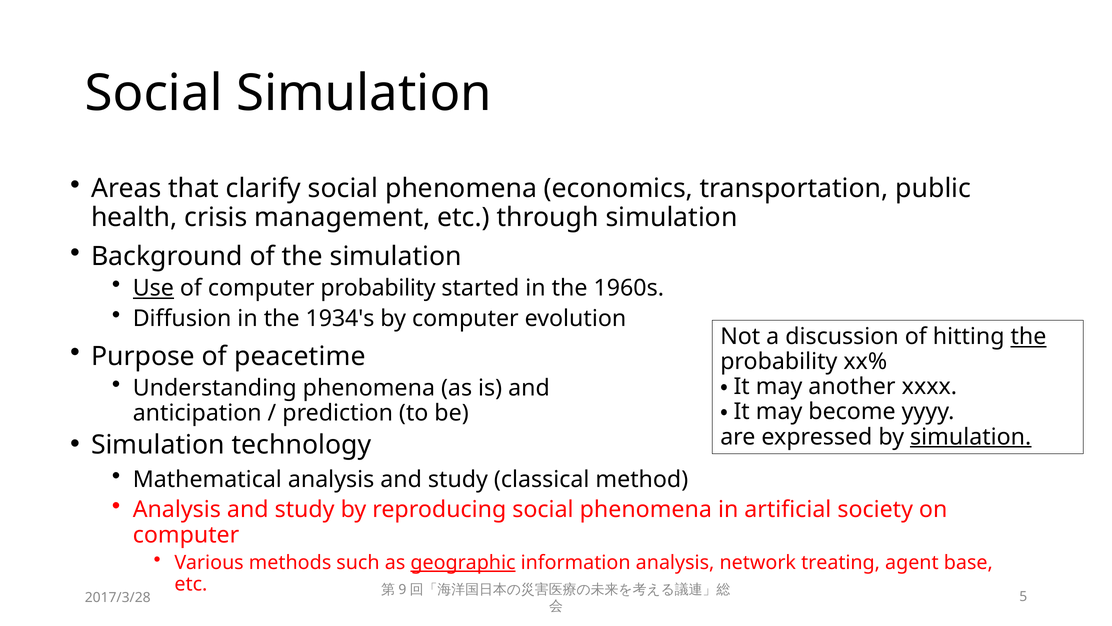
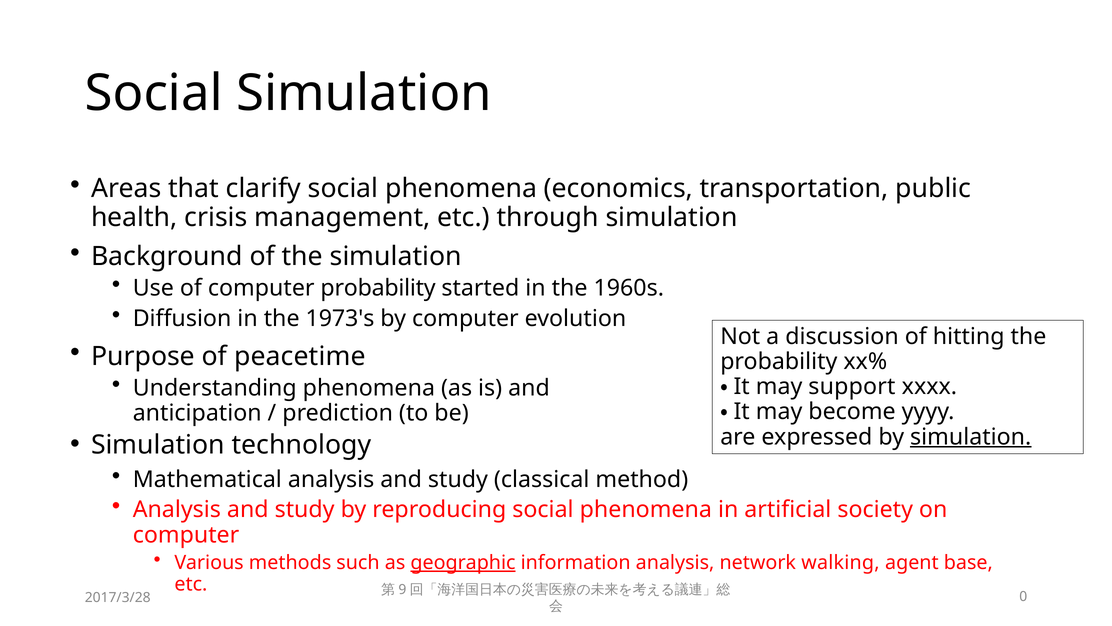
Use underline: present -> none (153, 288)
1934's: 1934's -> 1973's (340, 318)
the underline: present -> none (1028, 336)
another: another -> support (852, 386)
treating: treating -> walking (840, 562)
5: 5 -> 0 (1023, 596)
